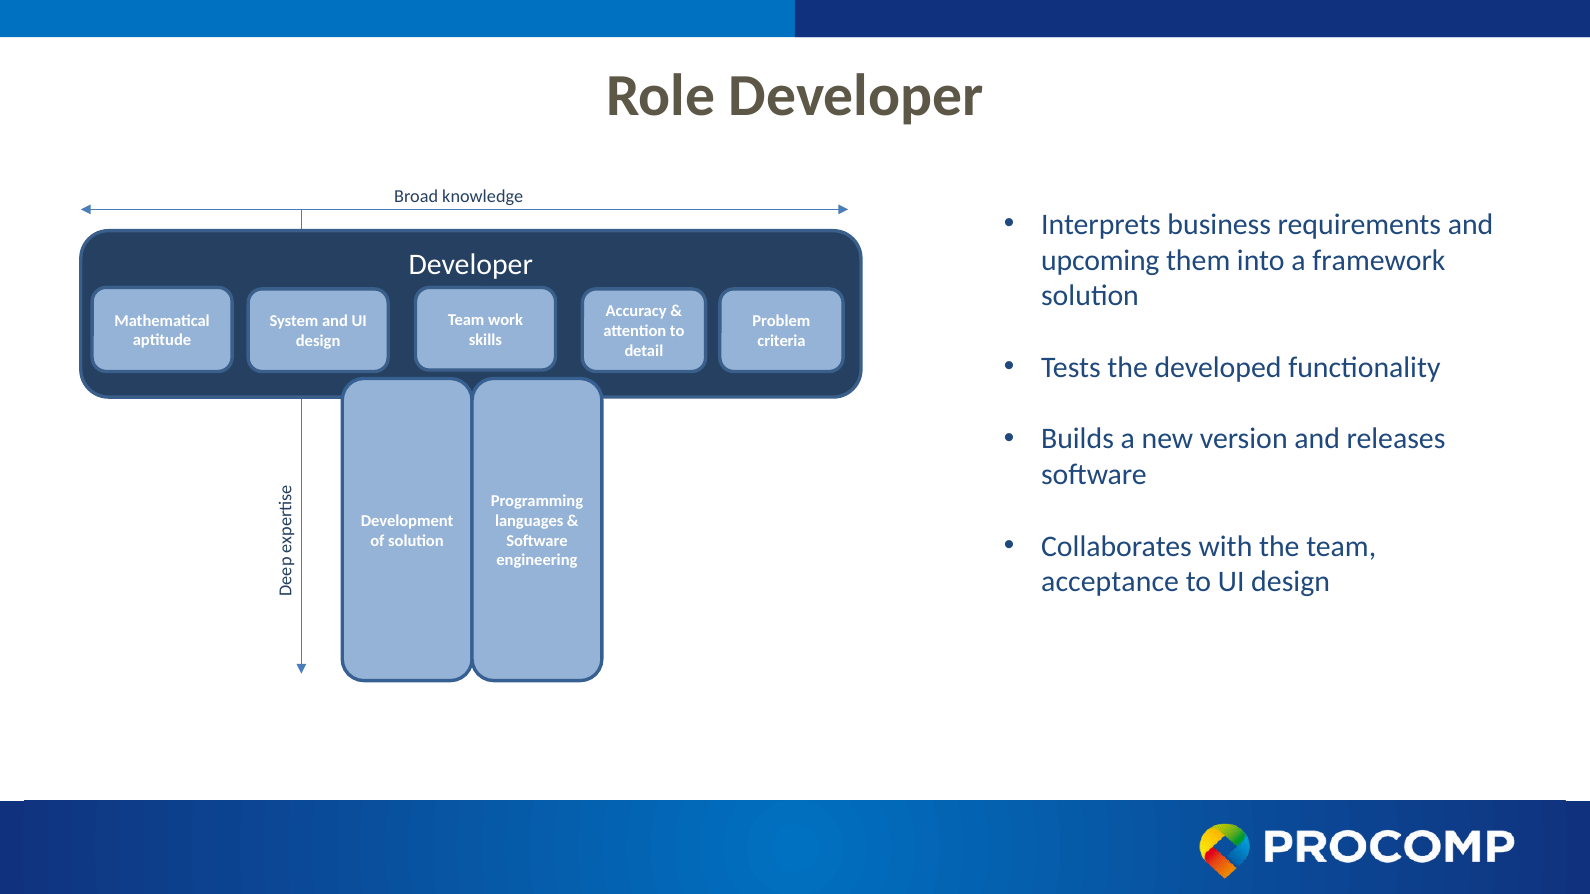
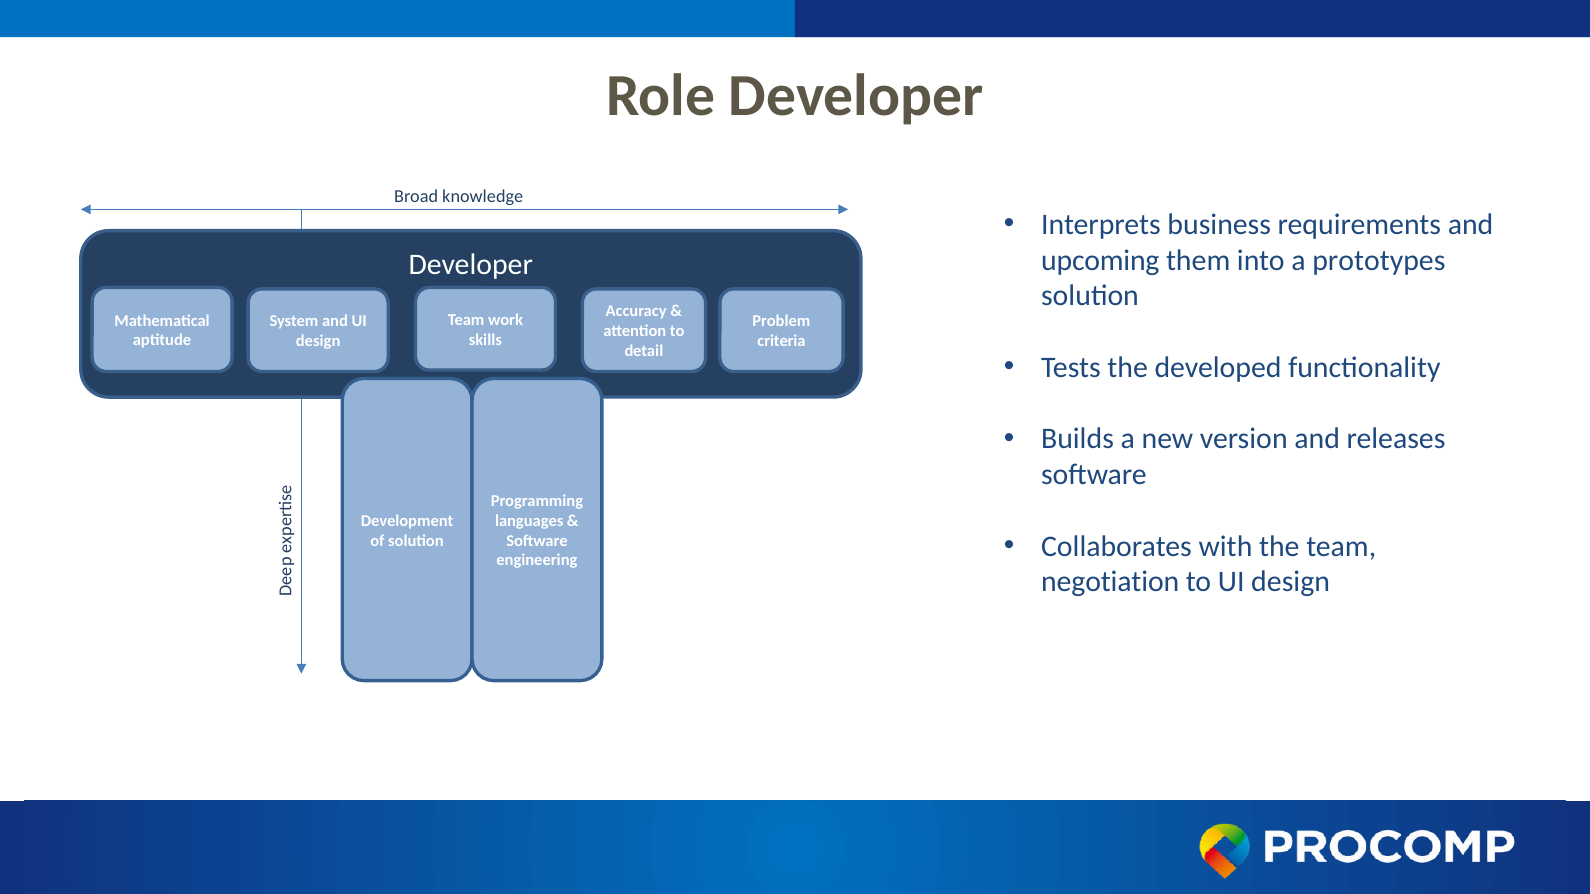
framework: framework -> prototypes (1379, 260)
acceptance: acceptance -> negotiation (1110, 582)
